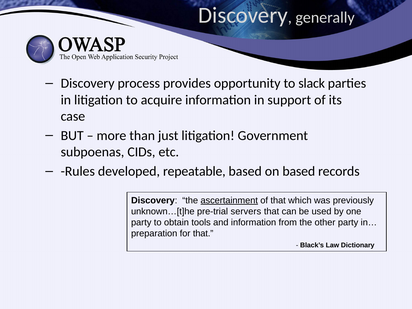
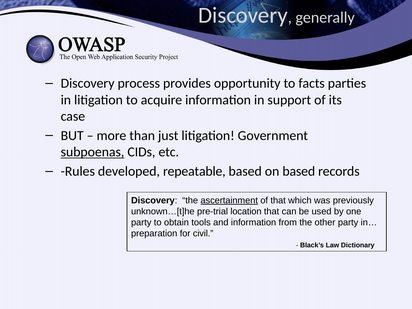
slack: slack -> facts (312, 83)
subpoenas underline: none -> present (93, 152)
servers: servers -> location (246, 211)
for that: that -> civil (203, 233)
